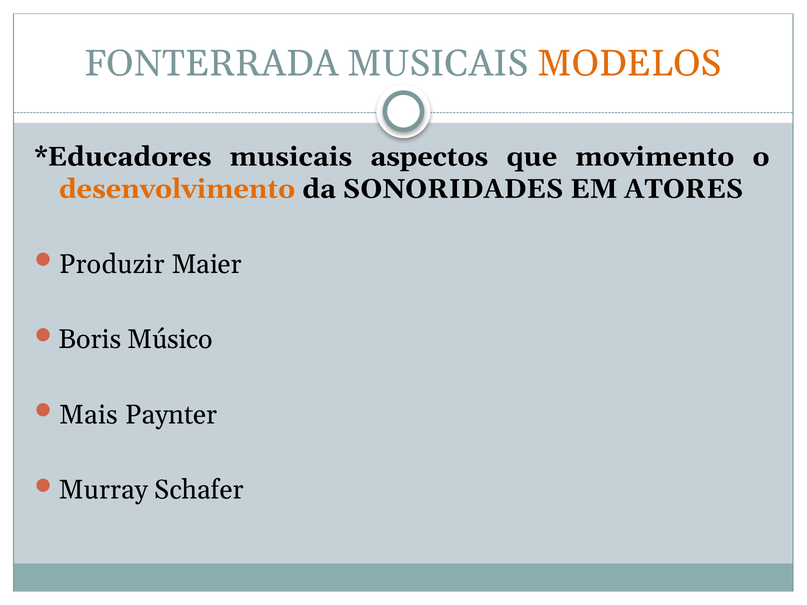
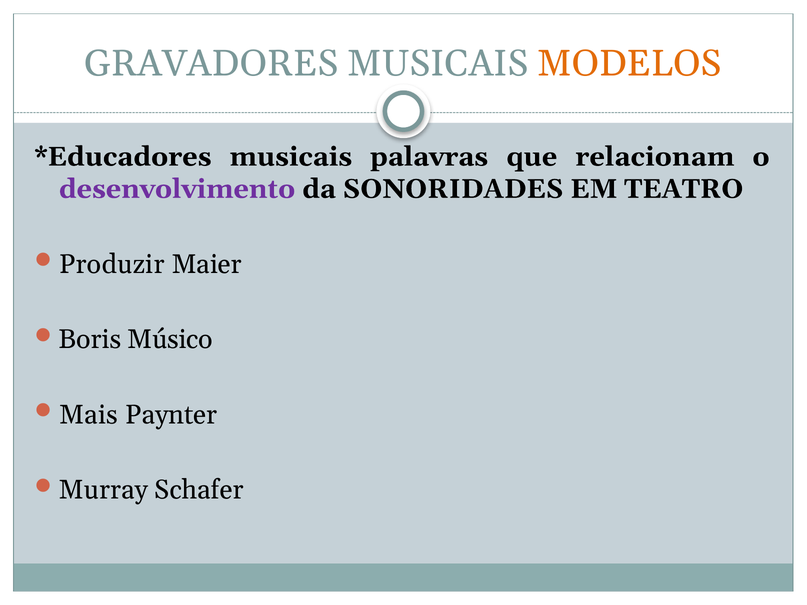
FONTERRADA: FONTERRADA -> GRAVADORES (211, 64)
aspectos: aspectos -> palavras (429, 157)
movimento: movimento -> relacionam (655, 157)
desenvolvimento colour: orange -> purple (177, 189)
ATORES: ATORES -> TEATRO (684, 189)
